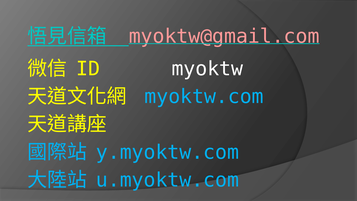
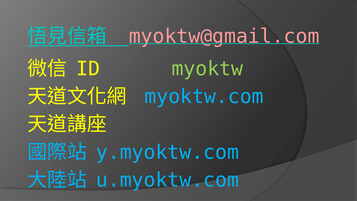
myoktw colour: white -> light green (207, 69)
